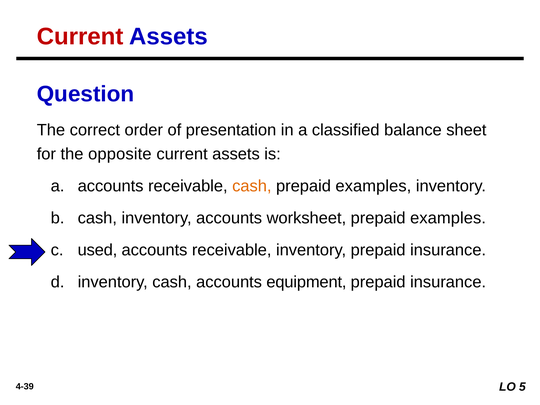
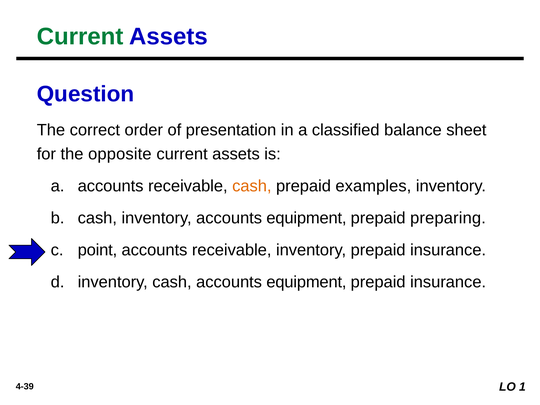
Current colour: red -> green (80, 37)
inventory accounts worksheet: worksheet -> equipment (306, 218)
examples: examples -> preparing (448, 218)
used: used -> point (97, 250)
5: 5 -> 1 (522, 387)
